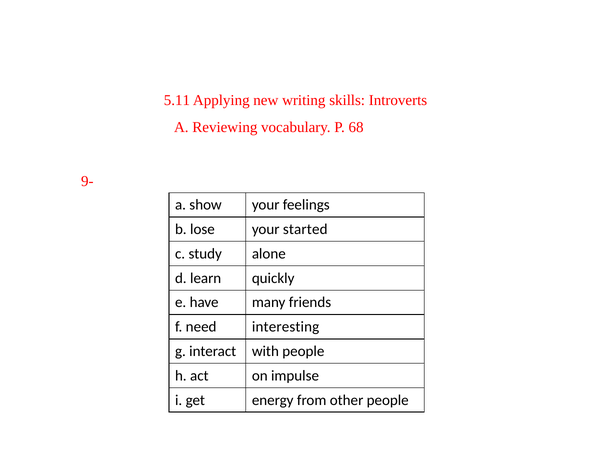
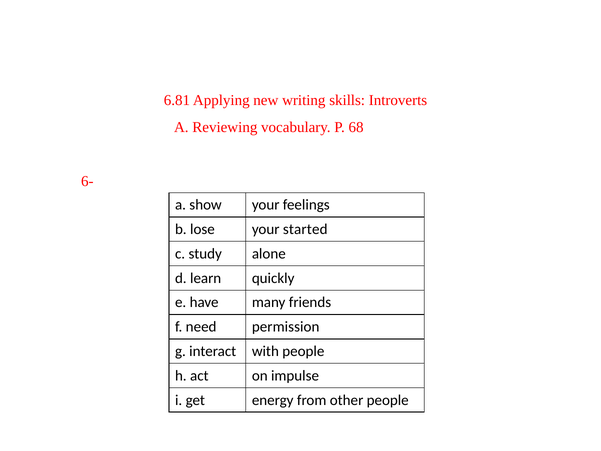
5.11: 5.11 -> 6.81 (177, 100)
9-: 9- -> 6- (87, 181)
interesting: interesting -> permission (286, 327)
